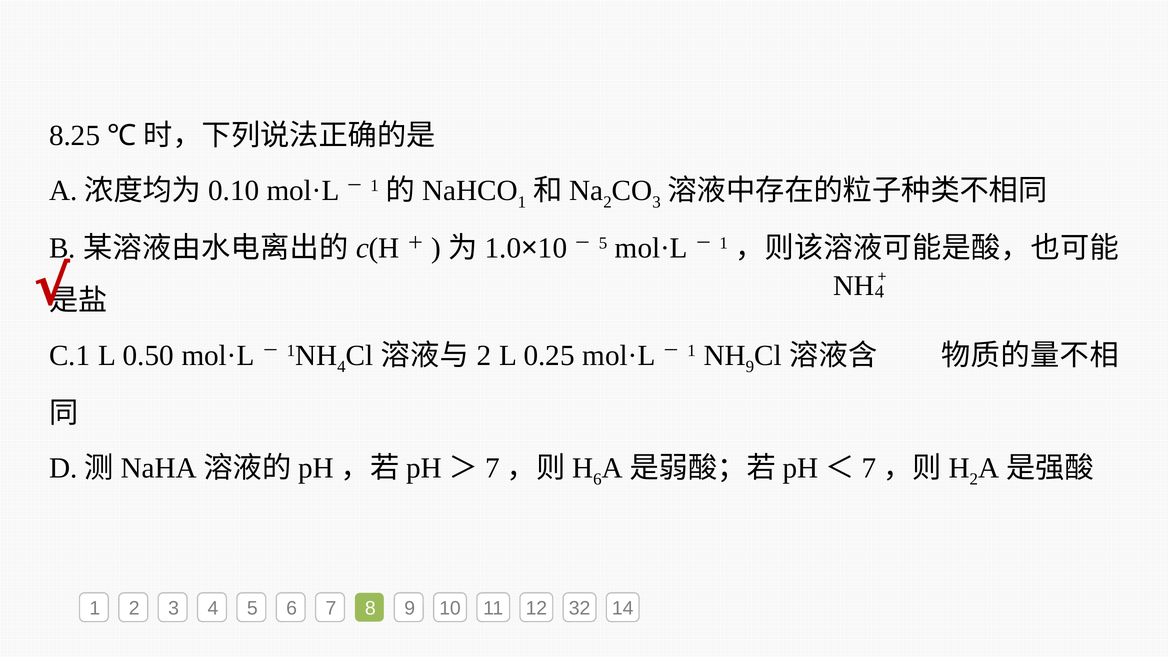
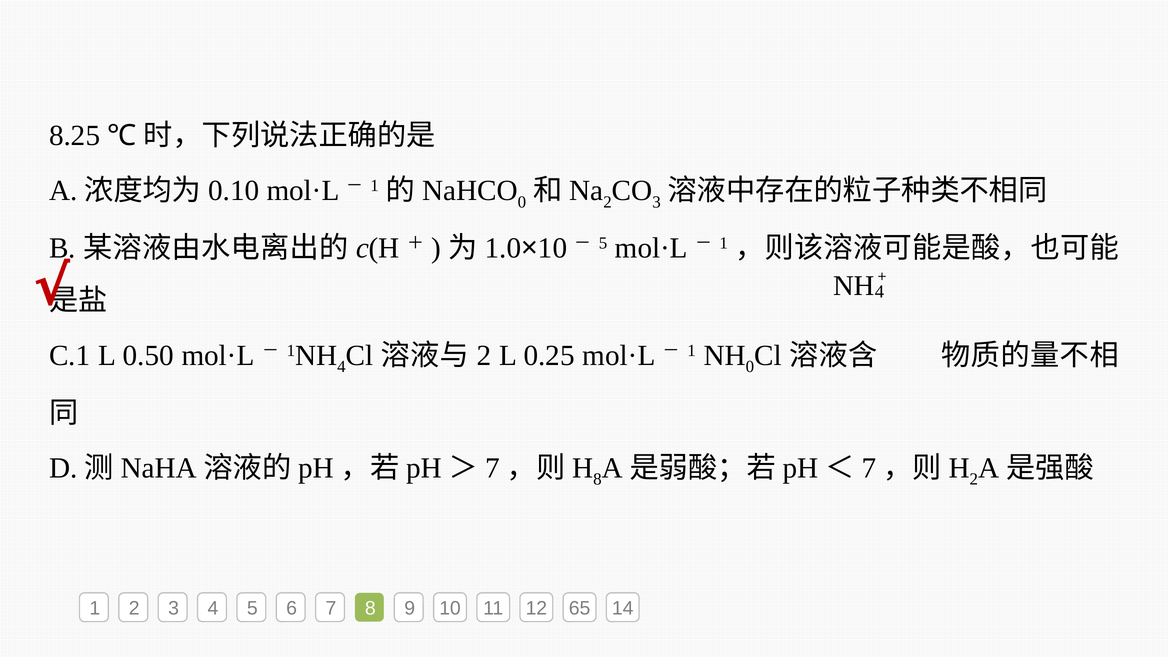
1: 1 -> 0 (522, 202)
9: 9 -> 0 (750, 367)
6: 6 -> 8 (597, 479)
32: 32 -> 65 (580, 609)
